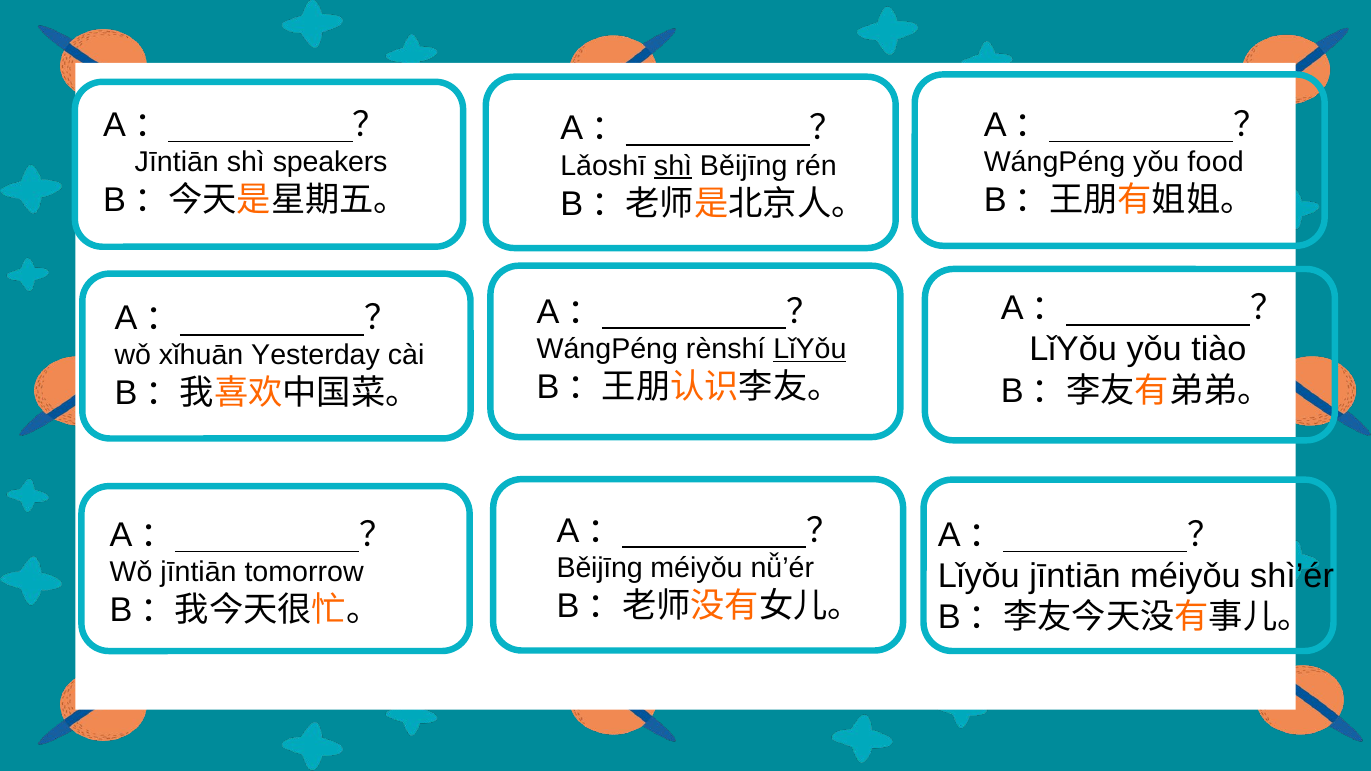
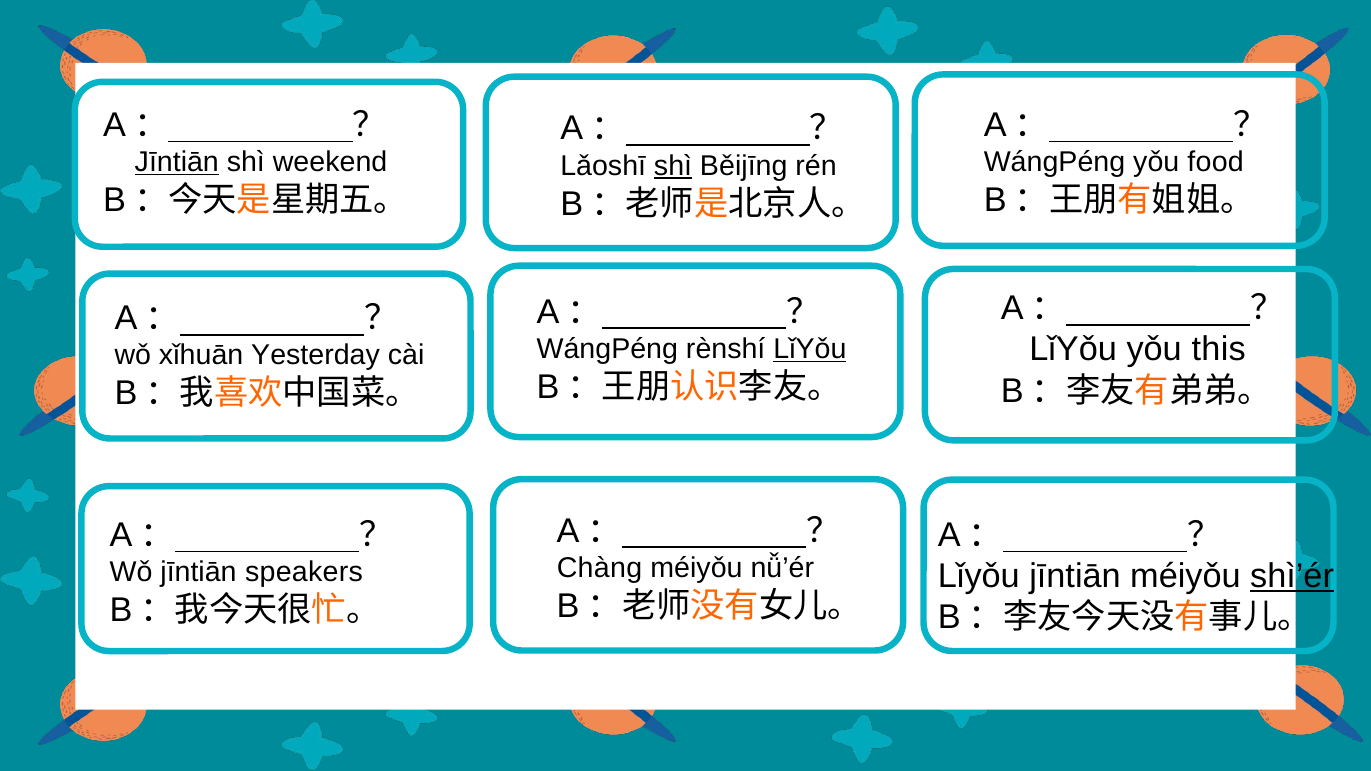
Jīntiān underline: none -> present (177, 162)
speakers: speakers -> weekend (330, 162)
tiào: tiào -> this (1219, 350)
Běijīng: Běijīng -> Chàng (599, 568)
tomorrow: tomorrow -> speakers (304, 572)
shì’ér underline: none -> present (1292, 576)
